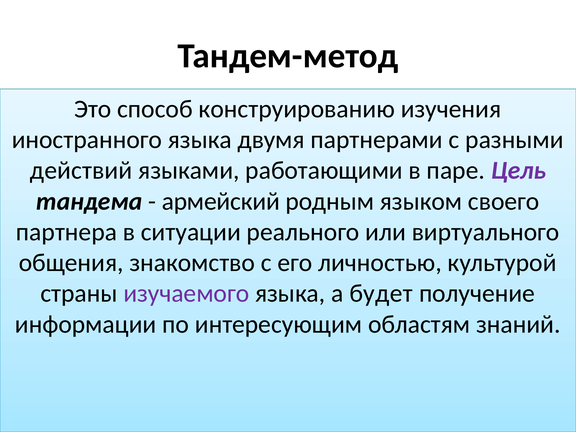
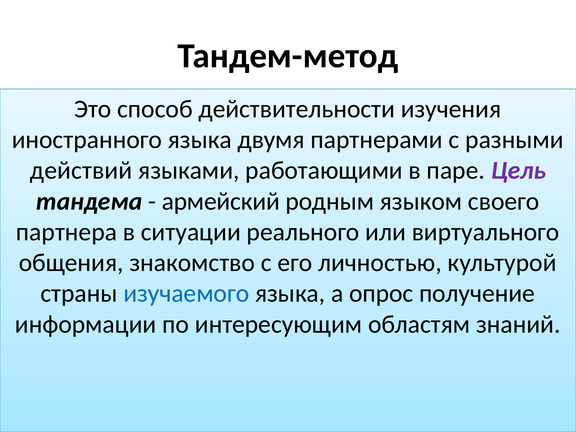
конструированию: конструированию -> действительности (297, 109)
изучаемого colour: purple -> blue (186, 294)
будет: будет -> опрос (381, 294)
